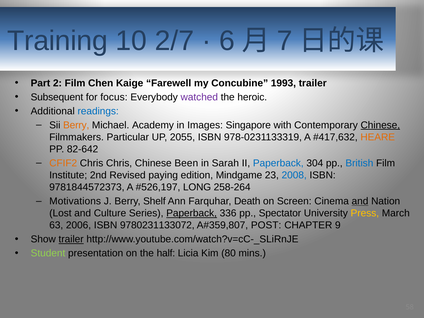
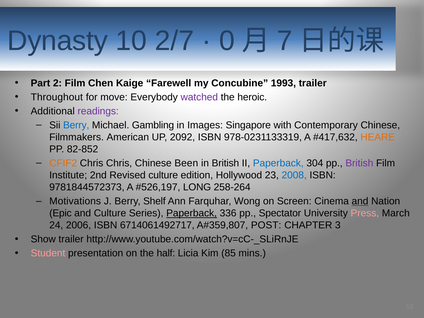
Training: Training -> Dynasty (57, 41)
6: 6 -> 0 (227, 41)
Subsequent: Subsequent -> Throughout (57, 97)
focus: focus -> move (114, 97)
readings colour: blue -> purple (98, 111)
Berry colour: orange -> blue (76, 125)
Academy: Academy -> Gambling (153, 125)
Chinese underline: present -> none (380, 125)
Particular: Particular -> American (128, 137)
2055: 2055 -> 2092 (183, 137)
82-642: 82-642 -> 82-852 (83, 149)
in Sarah: Sarah -> British (225, 163)
British colour: blue -> purple (359, 163)
Revised paying: paying -> culture (163, 175)
Mindgame: Mindgame -> Hollywood (239, 175)
Death: Death -> Wong (247, 201)
Lost: Lost -> Epic (60, 213)
Press colour: yellow -> pink (365, 213)
63: 63 -> 24 (56, 225)
9780231133072: 9780231133072 -> 6714061492717 (157, 225)
9: 9 -> 3 (338, 225)
trailer underline: present -> none (71, 239)
Student colour: light green -> pink (48, 253)
80: 80 -> 85 (229, 253)
